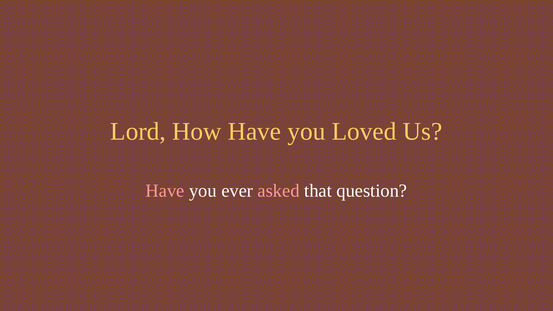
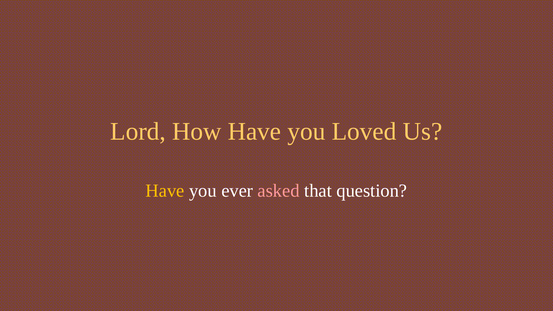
Have colour: pink -> yellow (165, 191)
